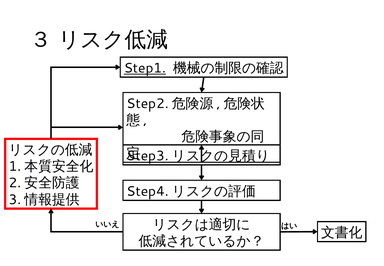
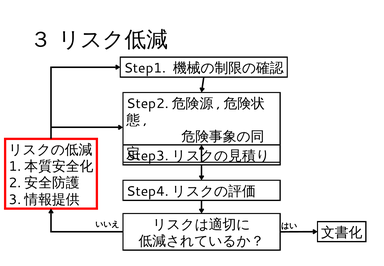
Step1 underline: present -> none (145, 68)
